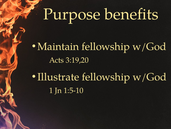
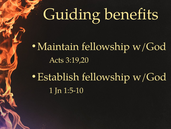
Purpose: Purpose -> Guiding (72, 14)
Illustrate: Illustrate -> Establish (58, 77)
